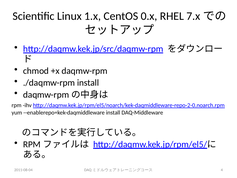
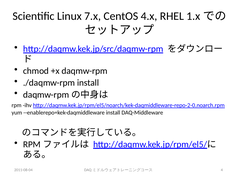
1.x: 1.x -> 7.x (93, 16)
0.x: 0.x -> 4.x (149, 16)
7.x: 7.x -> 1.x (193, 16)
